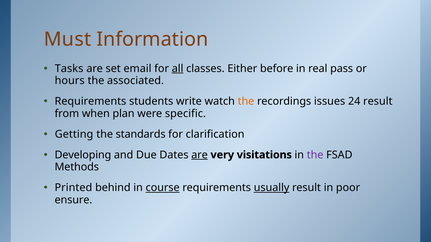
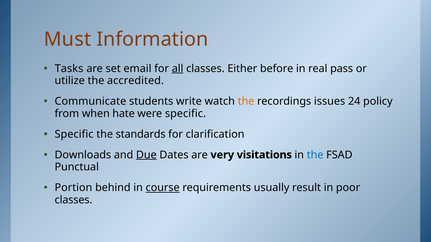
hours: hours -> utilize (70, 81)
associated: associated -> accredited (135, 81)
Requirements: Requirements -> Communicate (90, 102)
24 result: result -> policy (378, 102)
plan: plan -> hate (124, 114)
Getting: Getting -> Specific (74, 134)
Developing: Developing -> Downloads (83, 155)
Due underline: none -> present (146, 155)
are underline: present -> none (200, 155)
the colour: purple -> blue (315, 155)
Methods: Methods -> Punctual (77, 167)
Printed: Printed -> Portion (73, 188)
usually underline: present -> none (272, 188)
ensure: ensure -> classes (73, 200)
